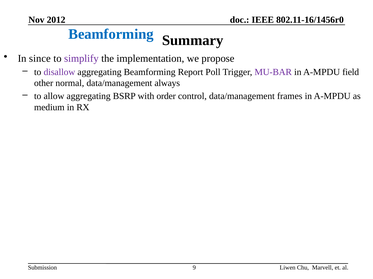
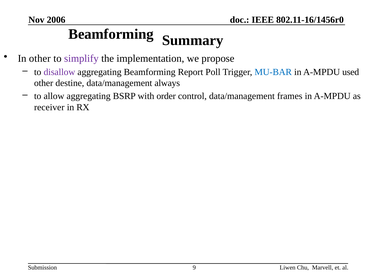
2012: 2012 -> 2006 (56, 20)
Beamforming colour: blue -> black (111, 34)
In since: since -> other (40, 59)
MU-BAR colour: purple -> blue (273, 72)
field: field -> used (351, 72)
normal: normal -> destine (70, 83)
medium: medium -> receiver (49, 108)
